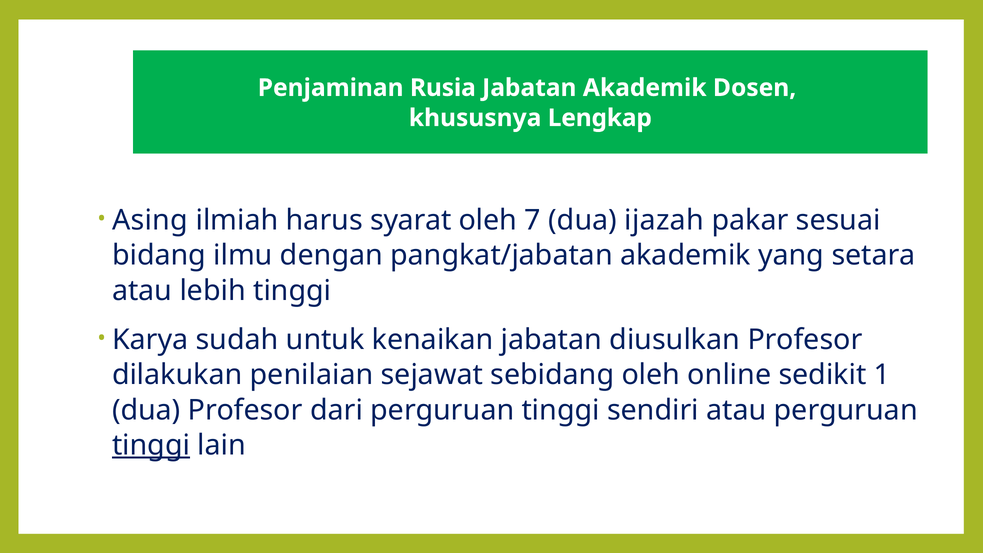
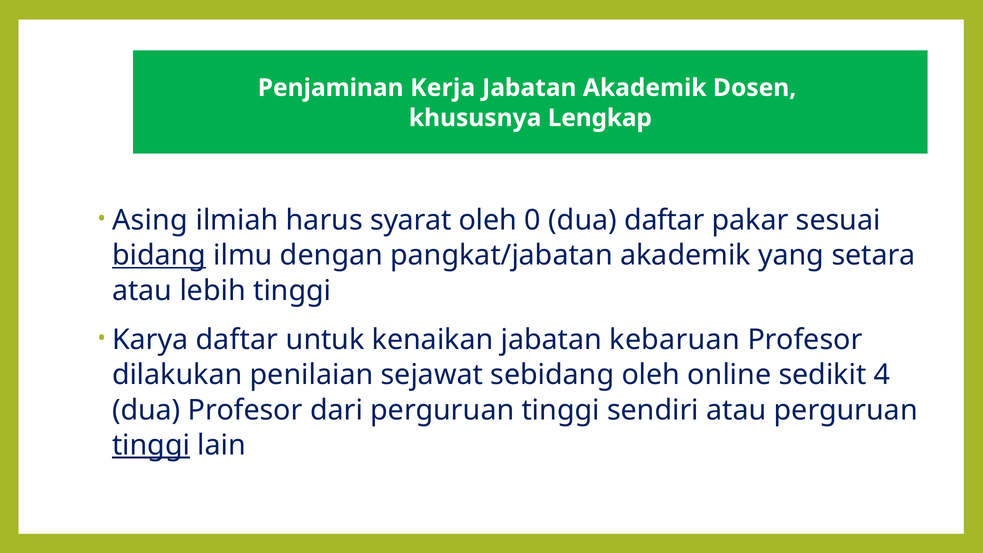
Rusia: Rusia -> Kerja (443, 88)
7: 7 -> 0 (533, 220)
dua ijazah: ijazah -> daftar (664, 220)
bidang underline: none -> present (159, 255)
Karya sudah: sudah -> daftar (237, 340)
diusulkan: diusulkan -> kebaruan (675, 340)
1: 1 -> 4 (882, 375)
